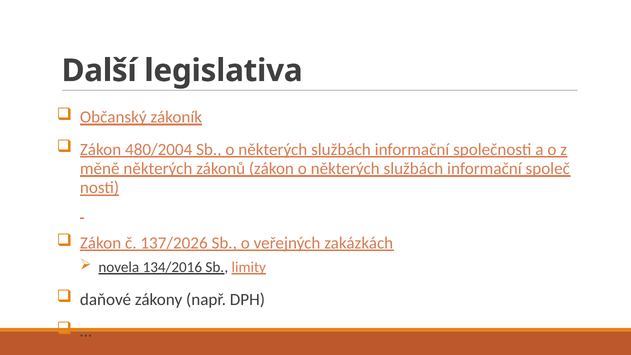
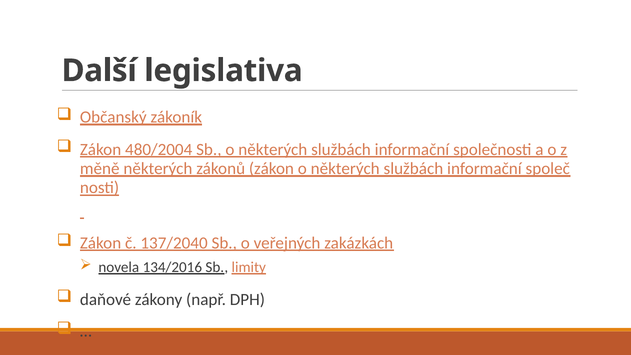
137/2026: 137/2026 -> 137/2040 (174, 243)
